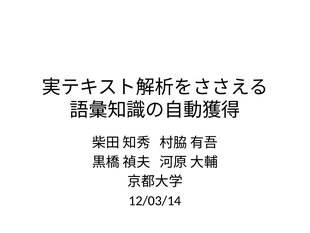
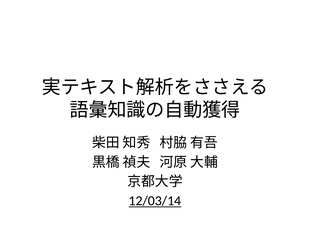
12/03/14 underline: none -> present (155, 200)
